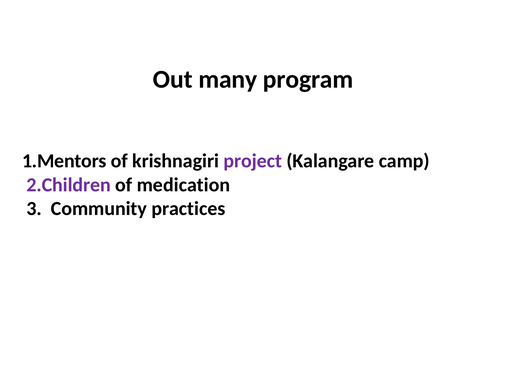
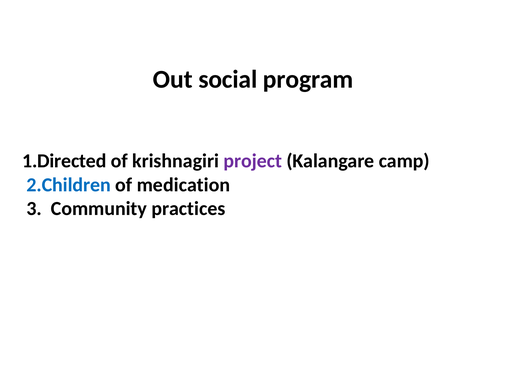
many: many -> social (228, 79)
1.Mentors: 1.Mentors -> 1.Directed (64, 161)
2.Children colour: purple -> blue (69, 185)
